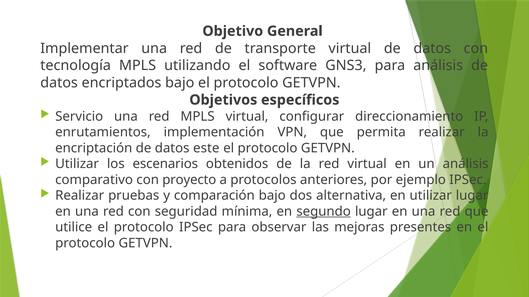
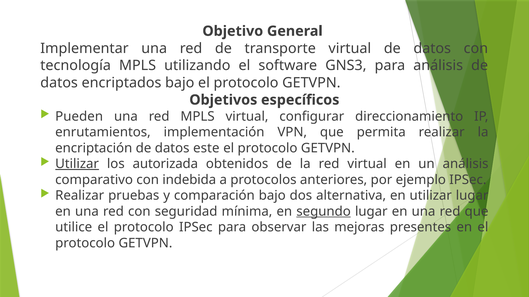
Servicio: Servicio -> Pueden (79, 117)
Utilizar underline: none -> present (77, 164)
escenarios: escenarios -> autorizada (165, 164)
proyecto: proyecto -> indebida (189, 180)
